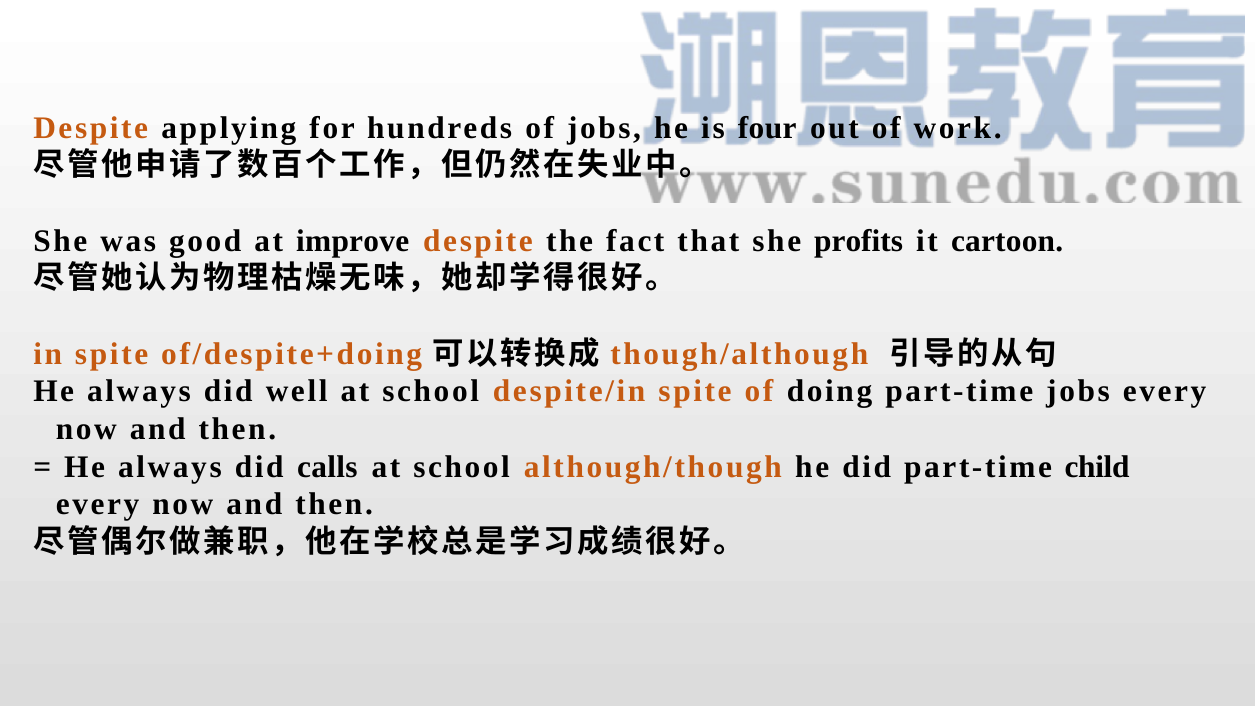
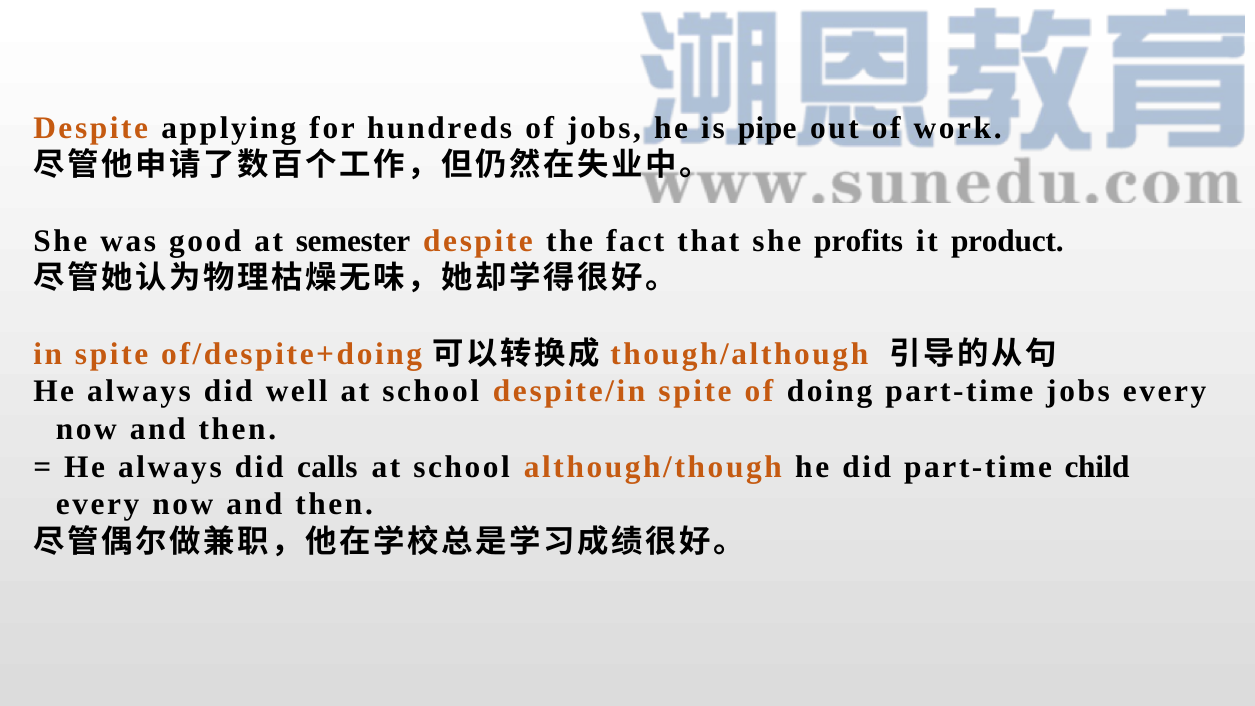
four: four -> pipe (767, 128)
improve: improve -> semester (353, 241)
cartoon: cartoon -> product (1007, 241)
